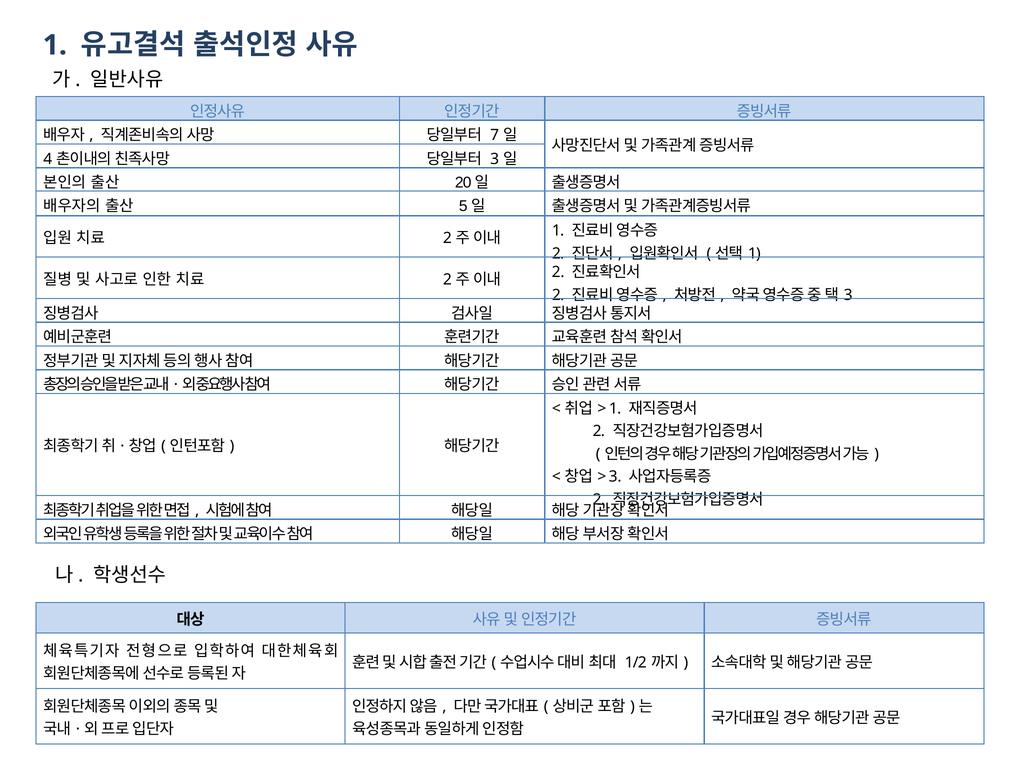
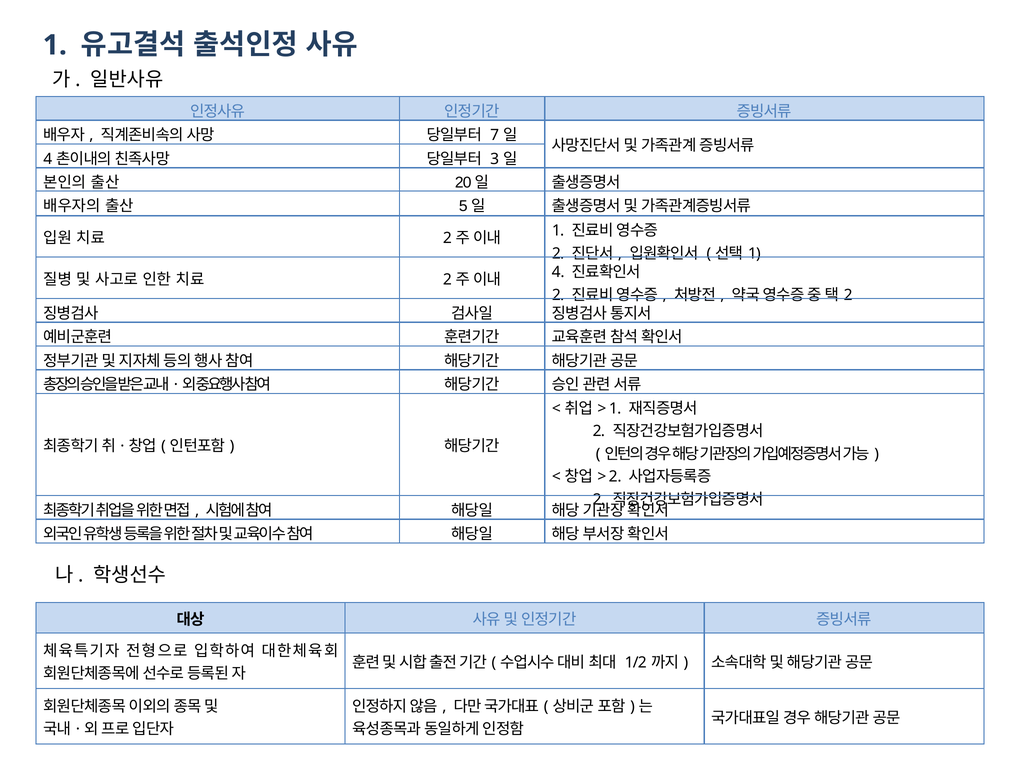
2: 2 -> 4 (558, 272)
3: 3 -> 2 (848, 295)
3: 3 -> 2 (615, 477)
